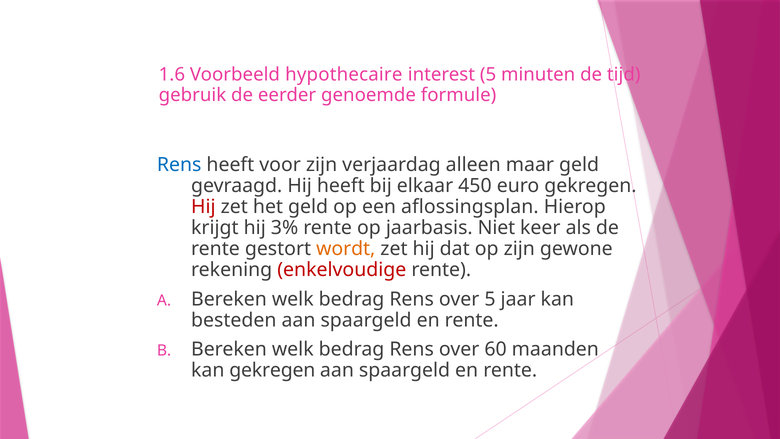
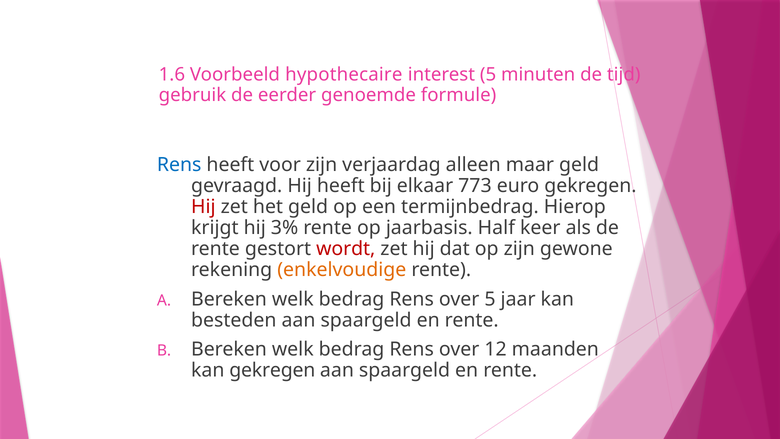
450: 450 -> 773 (475, 186)
aflossingsplan: aflossingsplan -> termijnbedrag (470, 207)
Niet: Niet -> Half (496, 228)
wordt colour: orange -> red (346, 249)
enkelvoudige colour: red -> orange (342, 270)
60: 60 -> 12 (496, 349)
